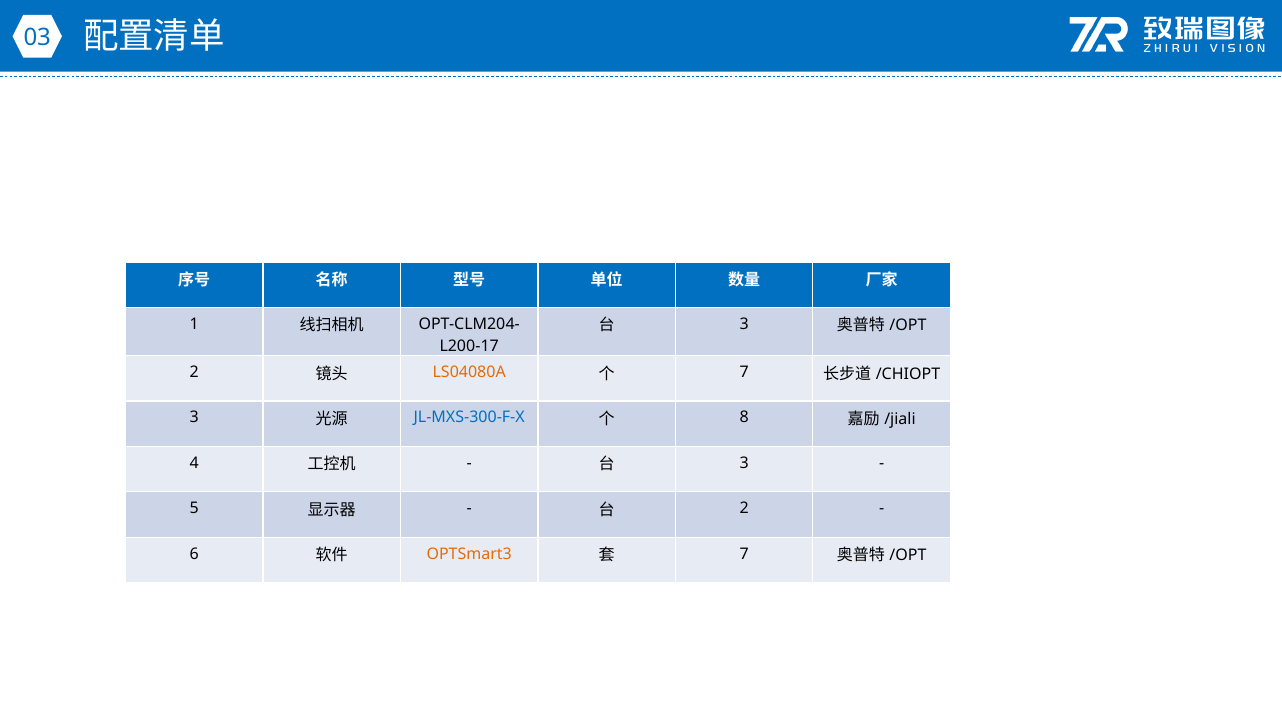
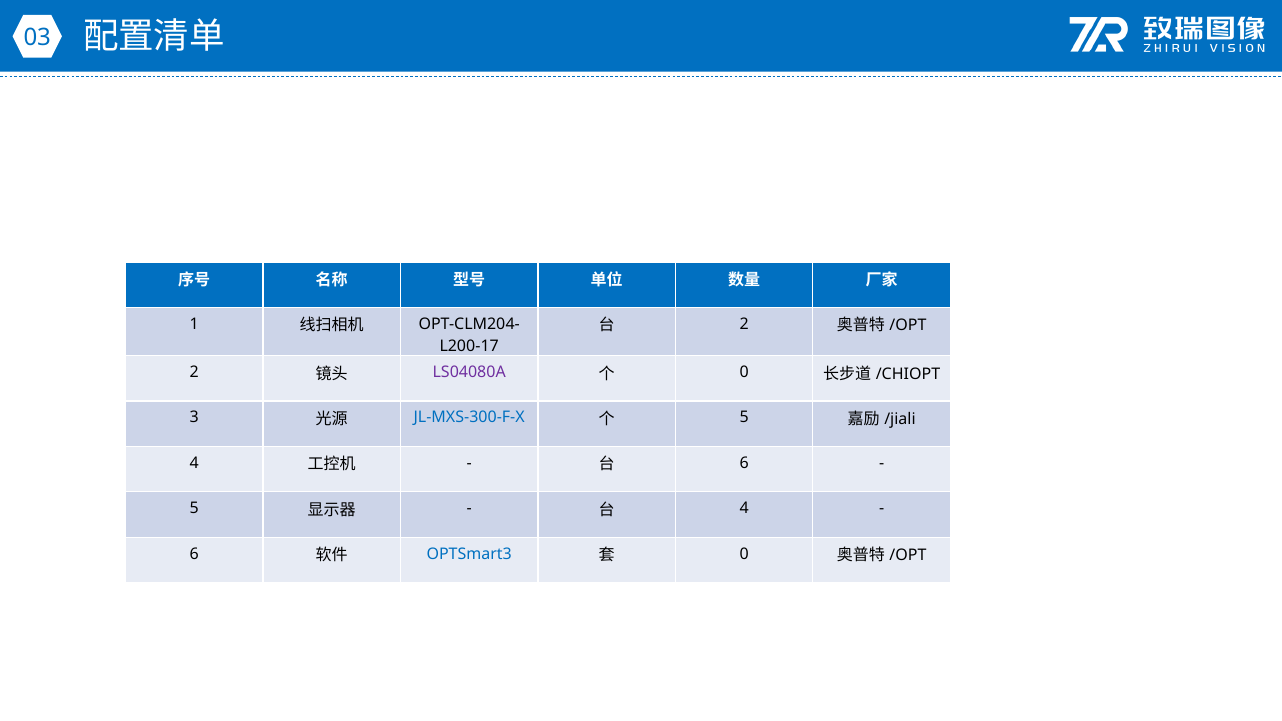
3: 3 -> 2 (744, 324)
LS04080A colour: orange -> purple (469, 372)
7: 7 -> 0 (744, 372)
8: 8 -> 5 (744, 418)
3: 3 -> 6 (744, 463)
2: 2 -> 4 (744, 509)
OPTSmart3 colour: orange -> blue (469, 554)
7: 7 -> 0 (744, 554)
